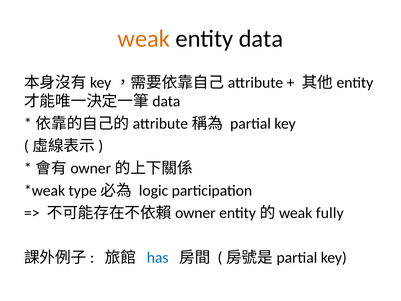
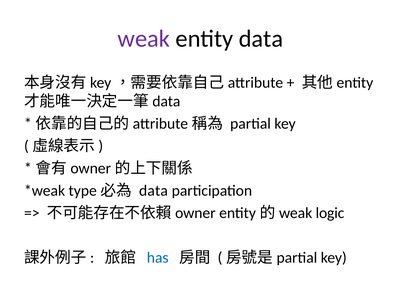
weak colour: orange -> purple (144, 39)
logic: logic -> data (153, 191)
fully: fully -> logic (330, 213)
